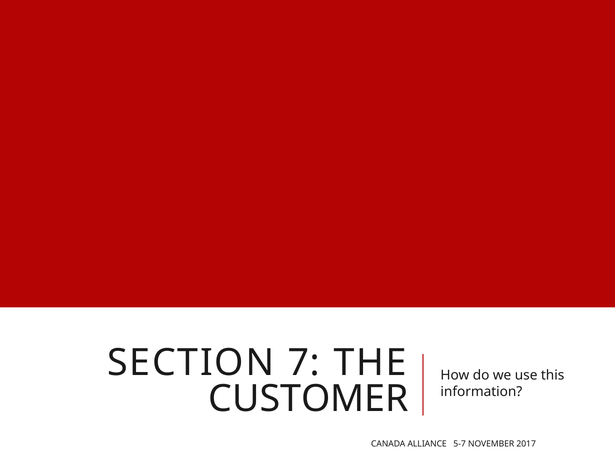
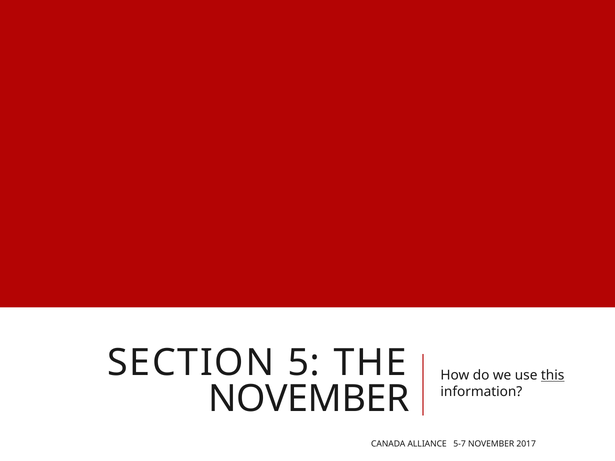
7: 7 -> 5 (304, 363)
this underline: none -> present (553, 376)
CUSTOMER: CUSTOMER -> NOVEMBER (309, 399)
